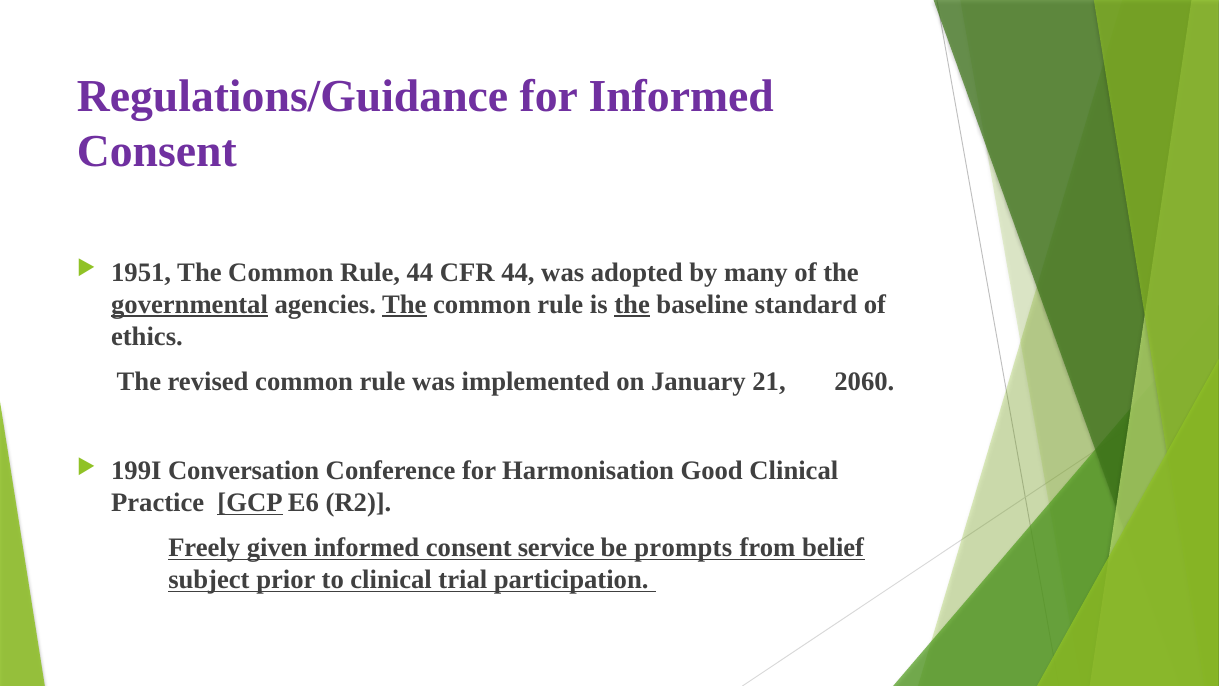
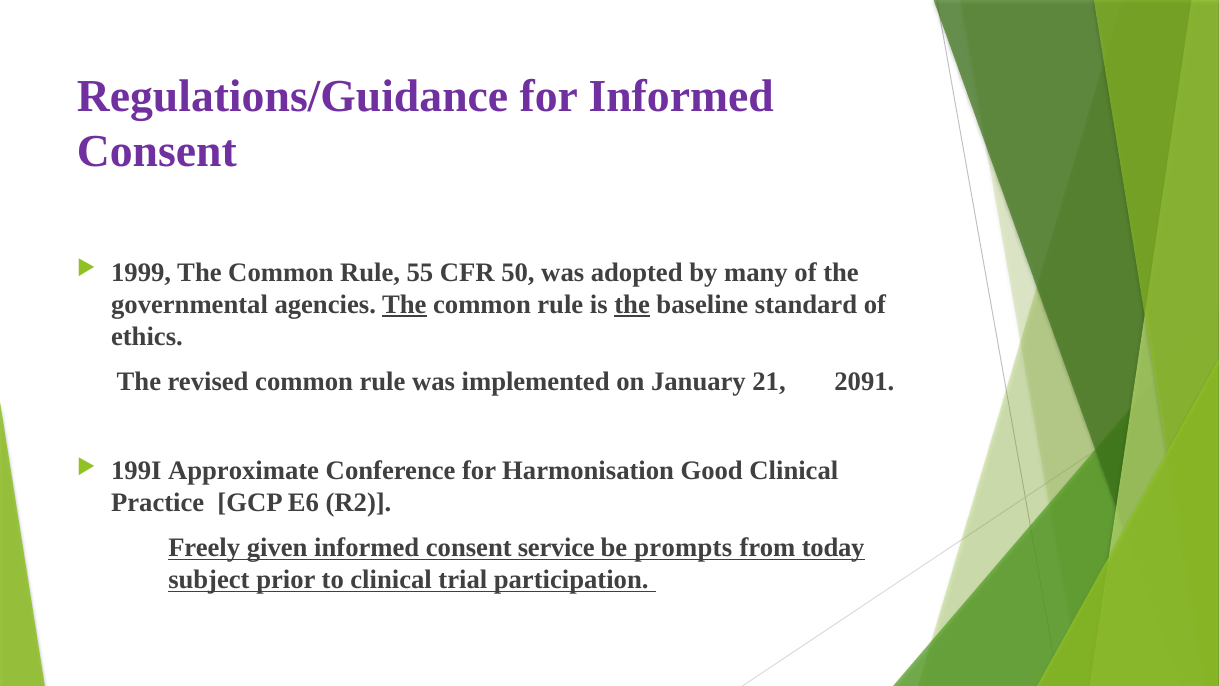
1951: 1951 -> 1999 (141, 273)
Rule 44: 44 -> 55 (420, 273)
CFR 44: 44 -> 50 (518, 273)
governmental underline: present -> none (190, 305)
2060: 2060 -> 2091 (864, 381)
Conversation: Conversation -> Approximate (244, 471)
GCP underline: present -> none (250, 503)
belief: belief -> today (833, 547)
